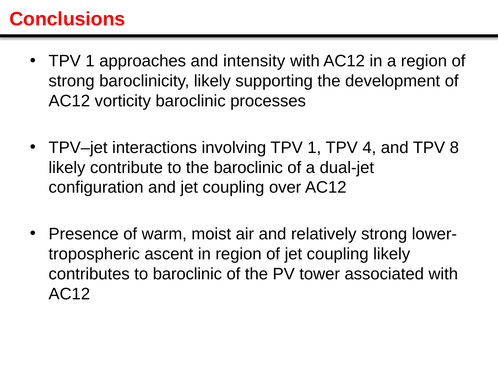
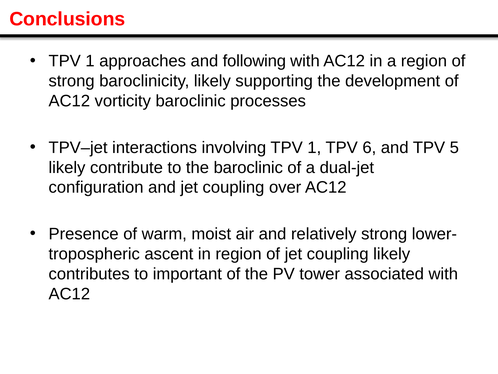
intensity: intensity -> following (254, 61)
4: 4 -> 6 (369, 147)
8: 8 -> 5 (454, 147)
to baroclinic: baroclinic -> important (187, 274)
